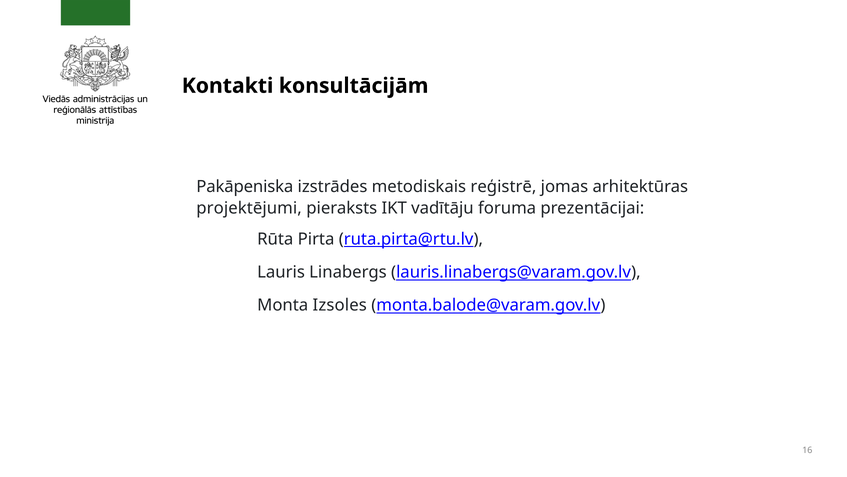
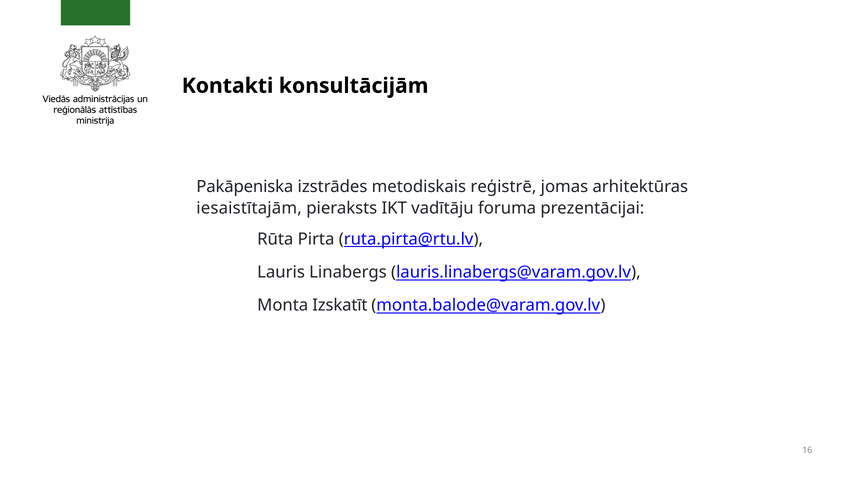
projektējumi: projektējumi -> iesaistītajām (249, 208)
Izsoles: Izsoles -> Izskatīt (340, 305)
